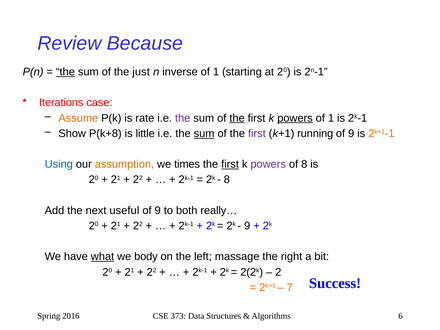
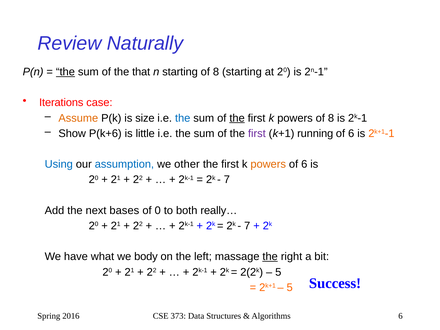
Because: Because -> Naturally (145, 44)
just: just -> that (141, 72)
n inverse: inverse -> starting (180, 72)
1: 1 -> 8 (216, 72)
rate: rate -> size (145, 118)
the colour: purple -> blue (183, 118)
powers underline: present -> none (295, 118)
1: 1 -> 8 (331, 118)
P(k+8: P(k+8 -> P(k+6 (105, 133)
sum underline: present -> none (204, 133)
9: 9 -> 6 (351, 133)
assumption colour: orange -> blue (124, 164)
times: times -> other (187, 164)
first underline: present -> none (230, 164)
powers colour: purple -> orange (268, 164)
8: 8 -> 6 (304, 164)
8: 8 -> 7 (227, 180)
useful: useful -> bases (124, 210)
9: 9 -> 0 (158, 210)
9: 9 -> 7 (247, 226)
what underline: present -> none (103, 257)
the underline: none -> present (270, 257)
2: 2 -> 5 (278, 272)
7: 7 -> 5 (290, 287)
